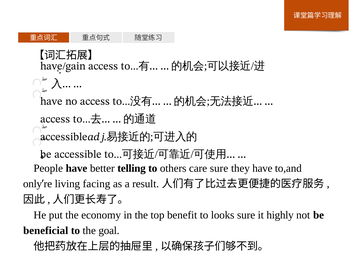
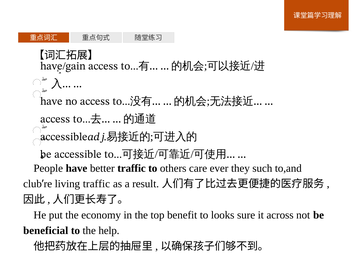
telling: telling -> traffic (132, 168)
care sure: sure -> ever (219, 168)
they have: have -> such (262, 168)
only: only -> club (33, 184)
living facing: facing -> traffic (96, 184)
highly: highly -> across (280, 215)
goal: goal -> help (109, 231)
